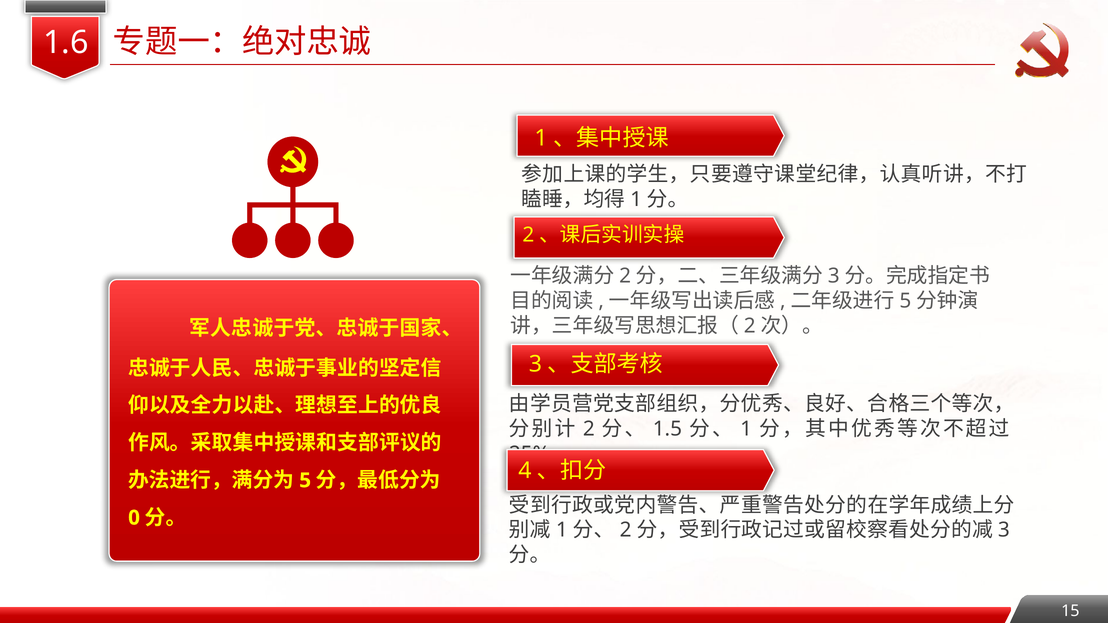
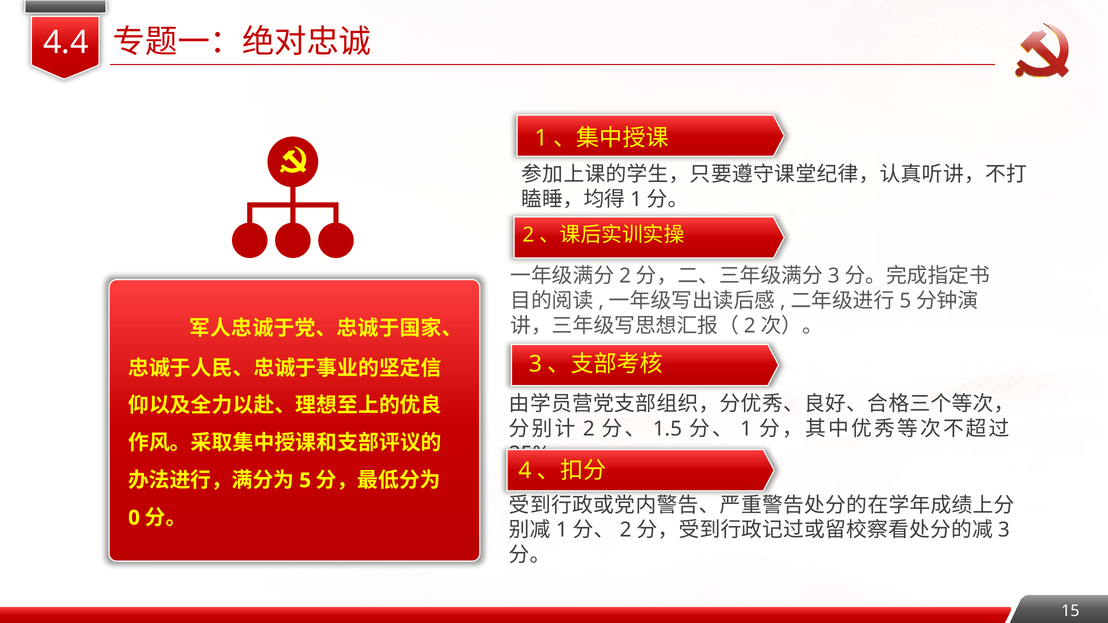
1.6: 1.6 -> 4.4 (66, 43)
